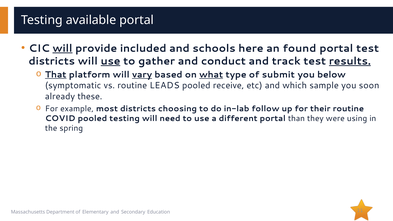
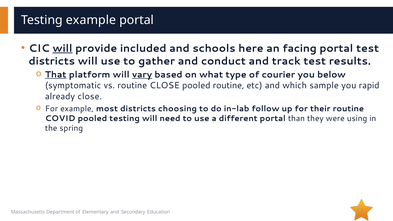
Testing available: available -> example (91, 20)
found: found -> facing (300, 48)
use underline: present -> none (111, 61)
results underline: present -> none (350, 61)
what underline: present -> none (211, 75)
submit: submit -> courier (278, 75)
routine LEADS: LEADS -> CLOSE (165, 86)
pooled receive: receive -> routine (229, 86)
soon: soon -> rapid (369, 86)
already these: these -> close (90, 96)
